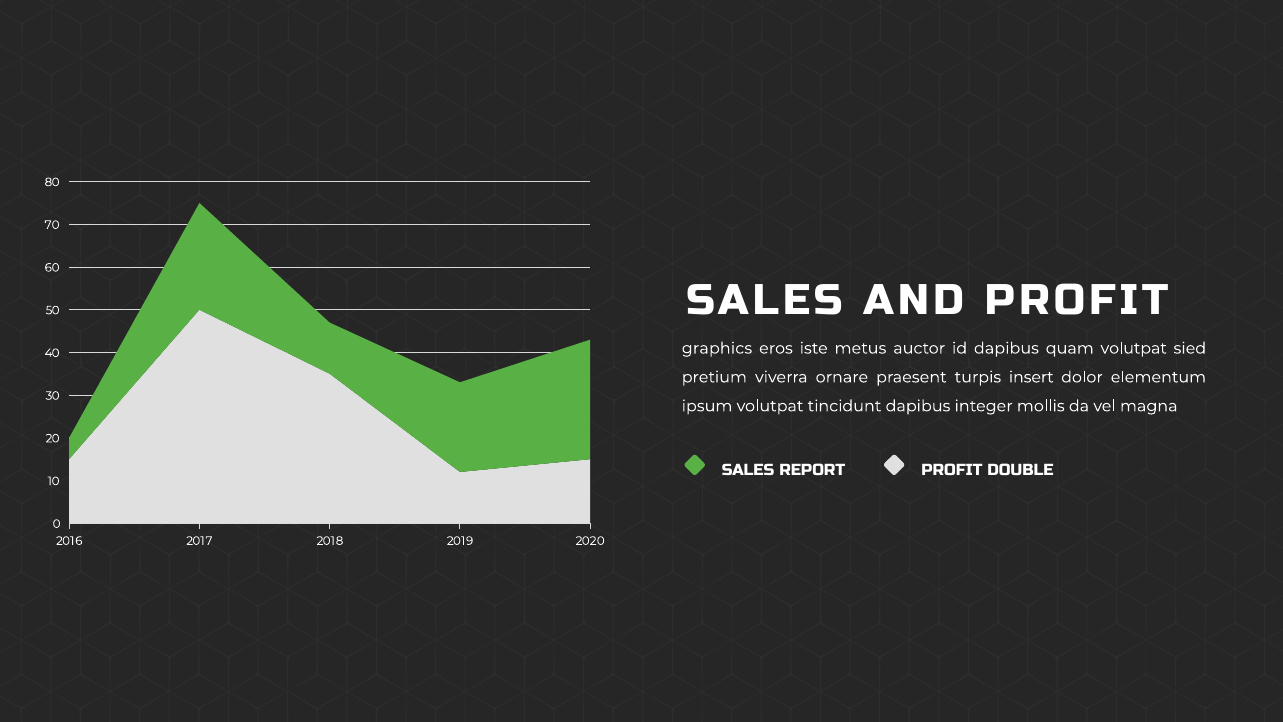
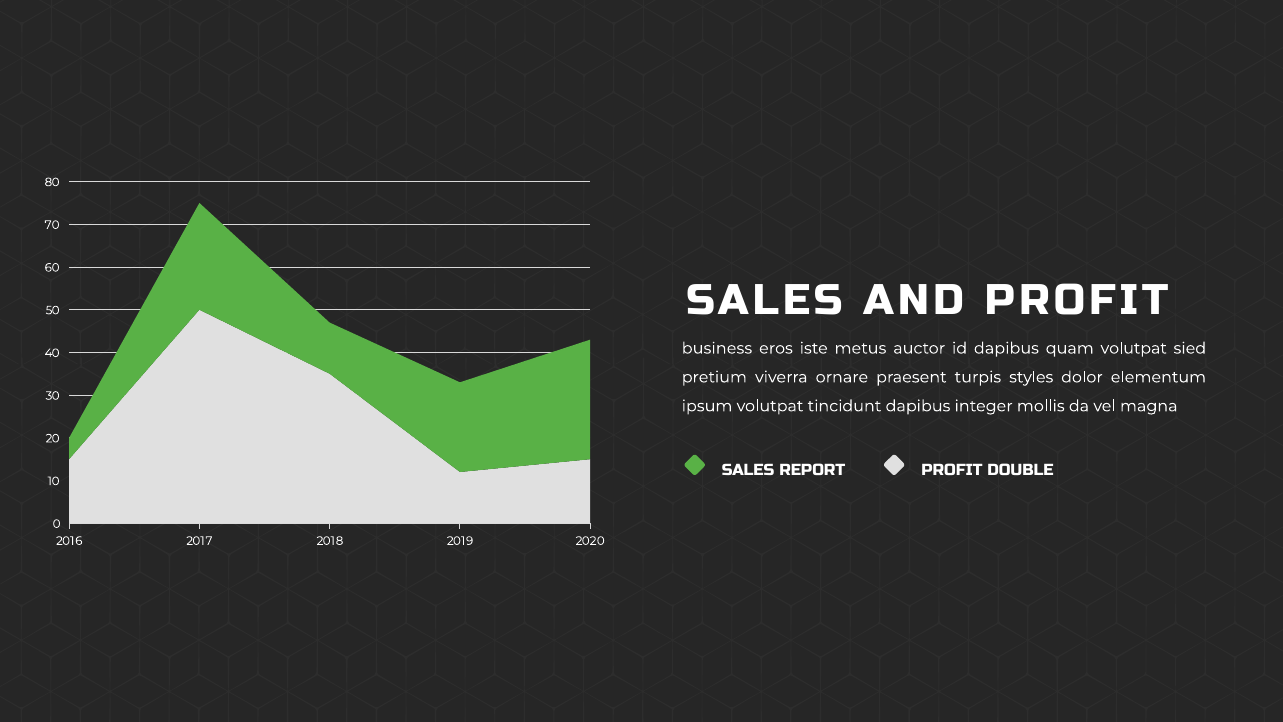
graphics: graphics -> business (717, 348)
insert: insert -> styles (1031, 377)
